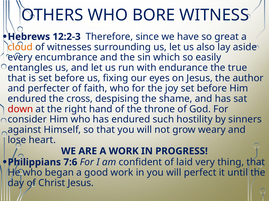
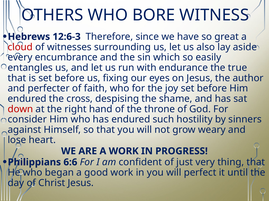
12:2-3: 12:2-3 -> 12:6-3 (67, 37)
cloud colour: orange -> red (20, 47)
7:6: 7:6 -> 6:6 (70, 163)
laid: laid -> just (185, 163)
